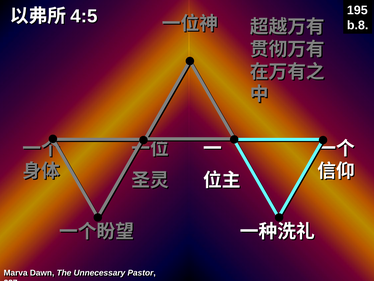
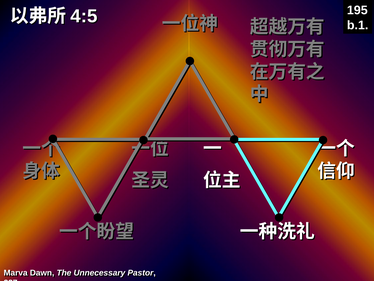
b.8: b.8 -> b.1 (358, 25)
